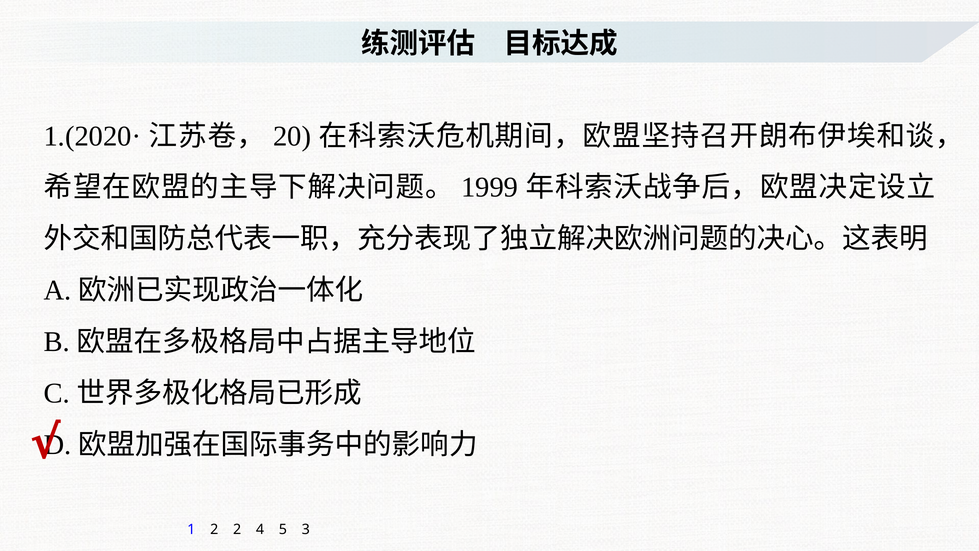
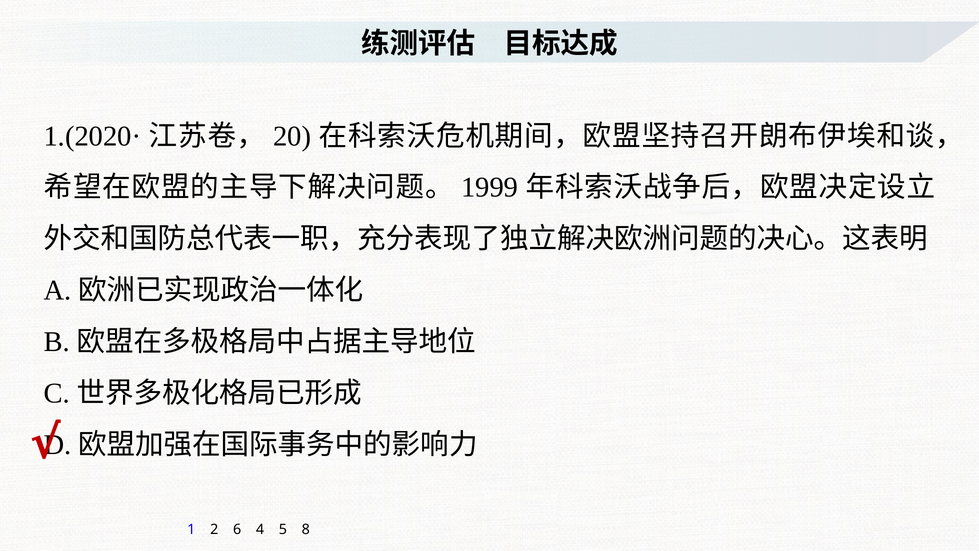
2 2: 2 -> 6 (237, 529)
3: 3 -> 8 (306, 529)
